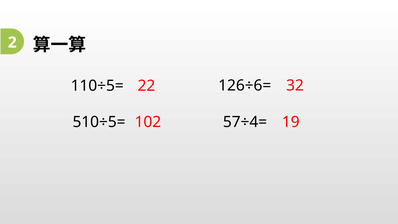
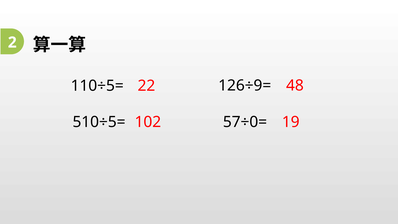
126÷6=: 126÷6= -> 126÷9= (245, 85)
32: 32 -> 48 (295, 85)
57÷4=: 57÷4= -> 57÷0= (245, 122)
